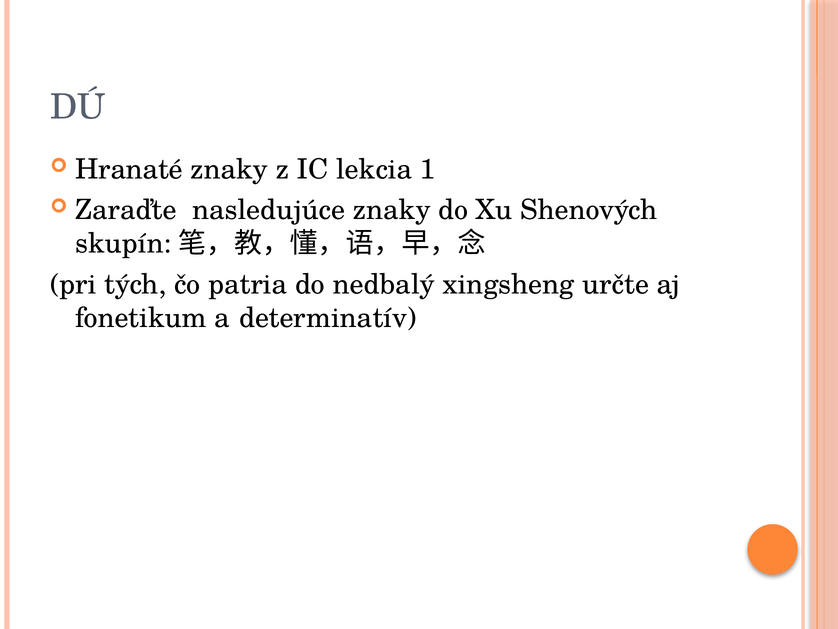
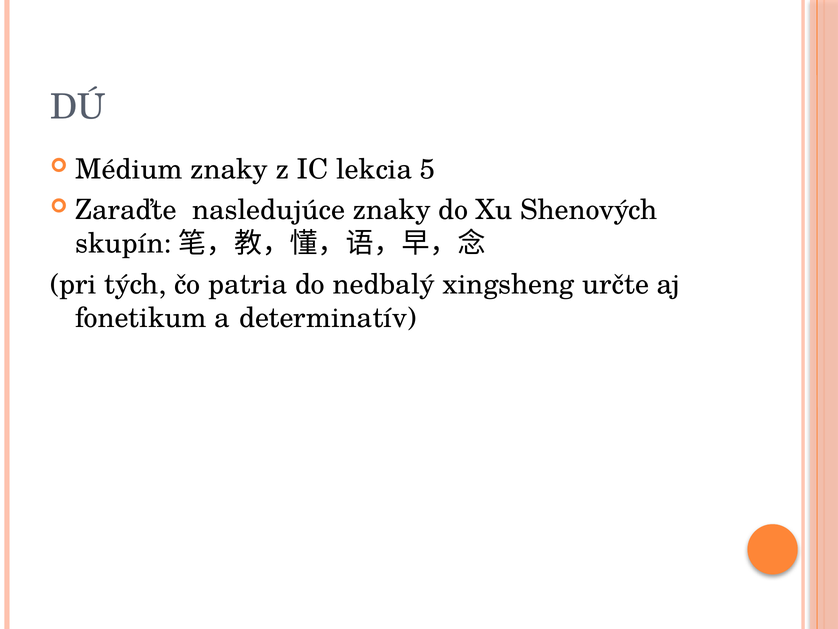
Hranaté: Hranaté -> Médium (129, 169)
1: 1 -> 5 (428, 169)
